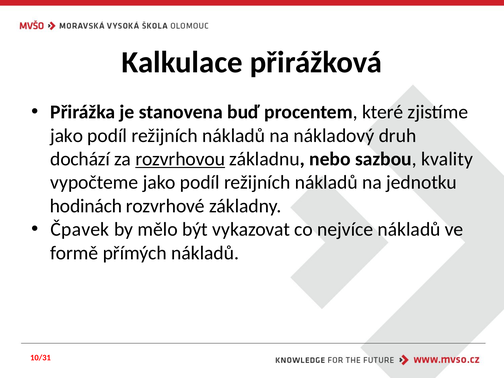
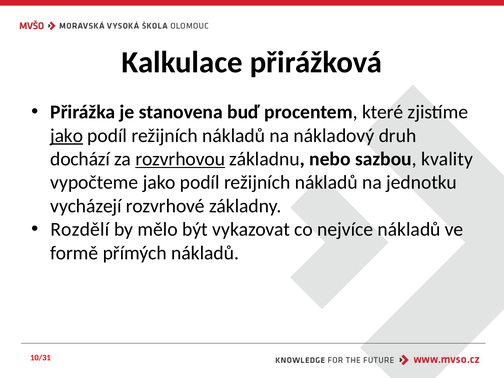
jako underline: none -> present (67, 136)
hodinách: hodinách -> vycházejí (86, 206)
Čpavek: Čpavek -> Rozdělí (80, 229)
